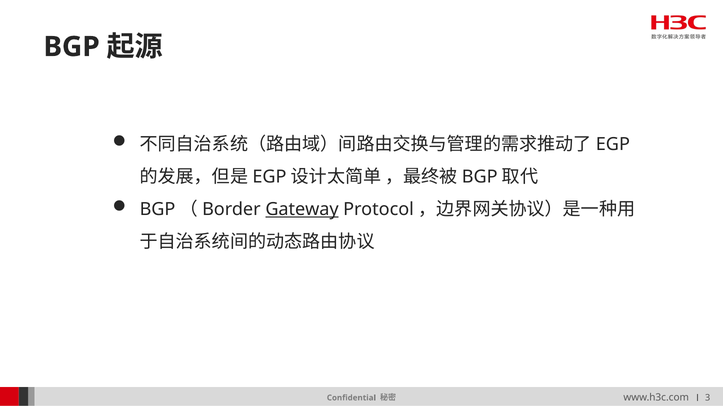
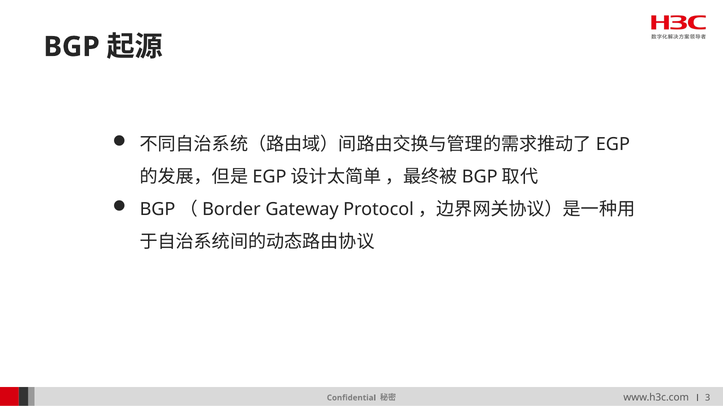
Gateway underline: present -> none (302, 210)
